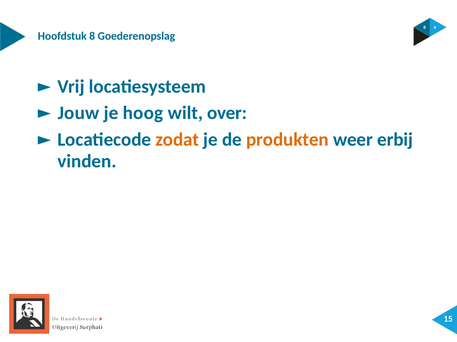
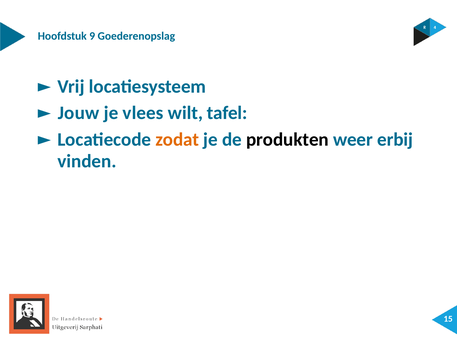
8: 8 -> 9 (92, 36)
hoog: hoog -> vlees (143, 113)
over: over -> tafel (227, 113)
produkten colour: orange -> black (287, 140)
